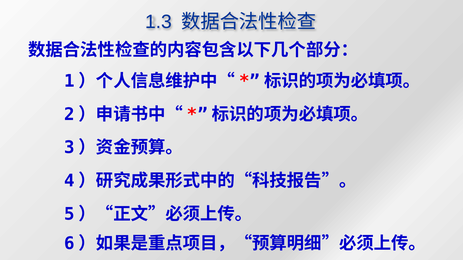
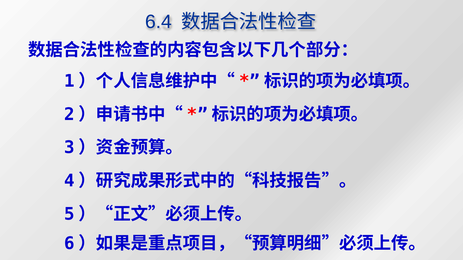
1.3: 1.3 -> 6.4 (158, 22)
